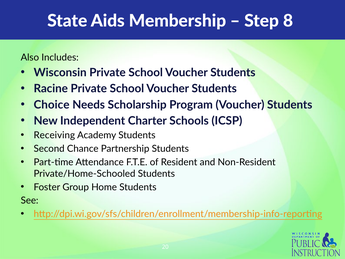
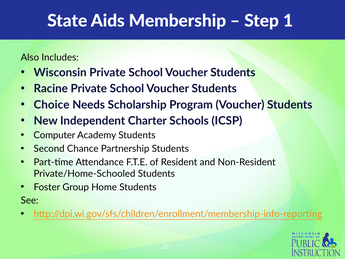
8: 8 -> 1 (288, 21)
Receiving: Receiving -> Computer (54, 135)
